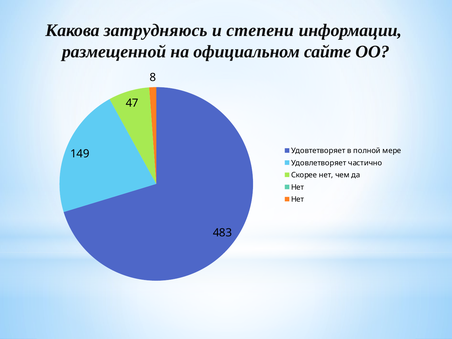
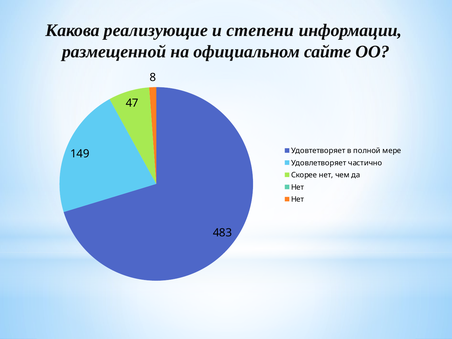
затрудняюсь: затрудняюсь -> реализующие (156, 30)
